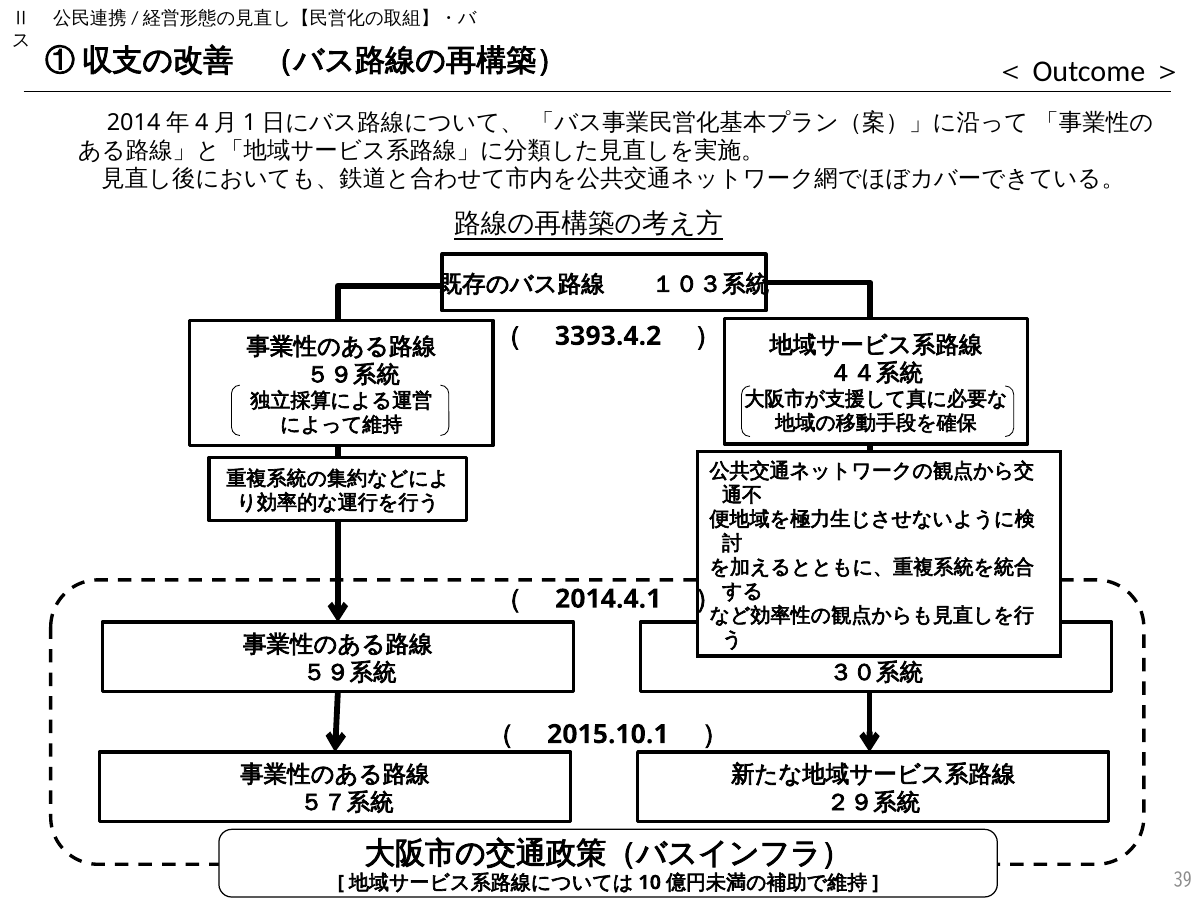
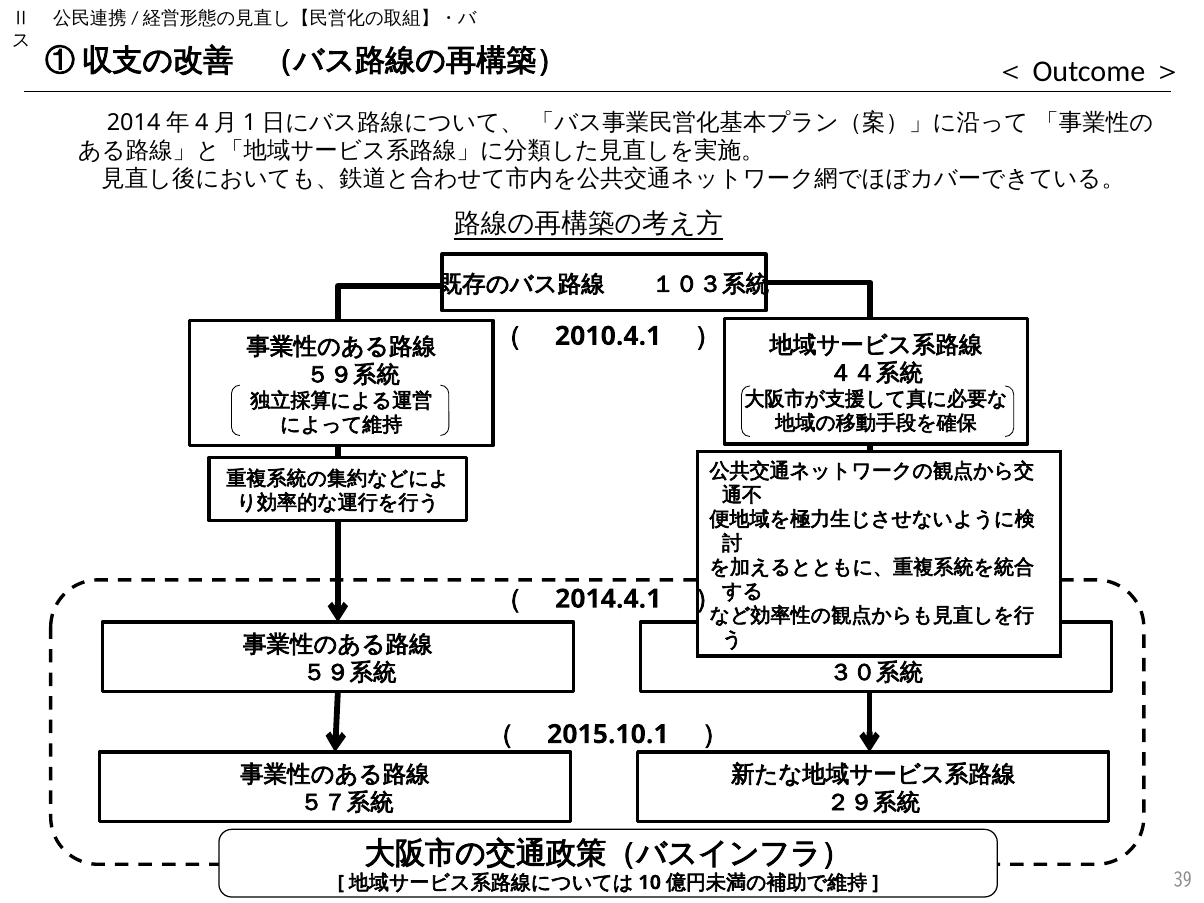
3393.4.2: 3393.4.2 -> 2010.4.1 (608, 336)
